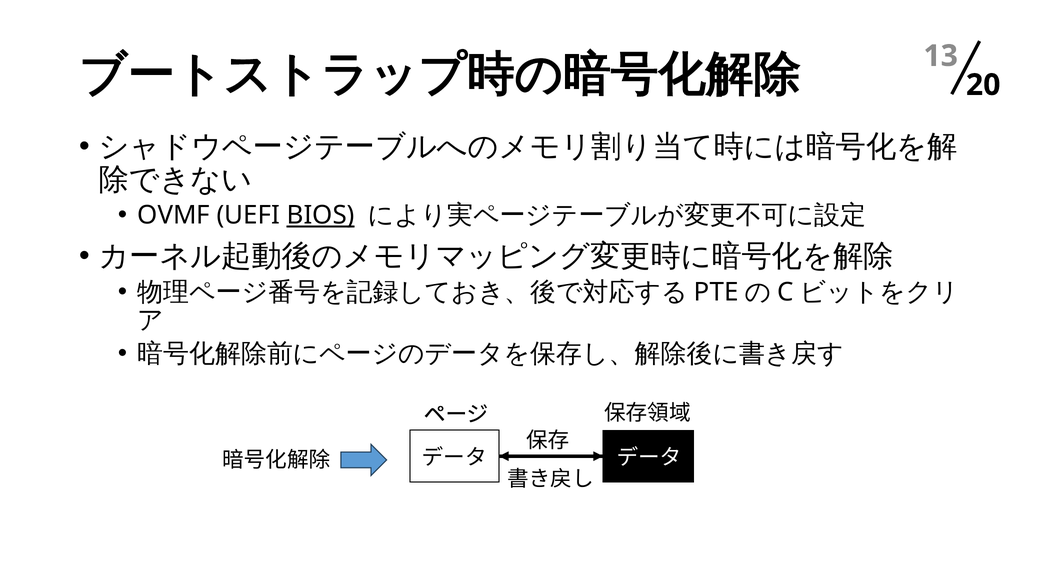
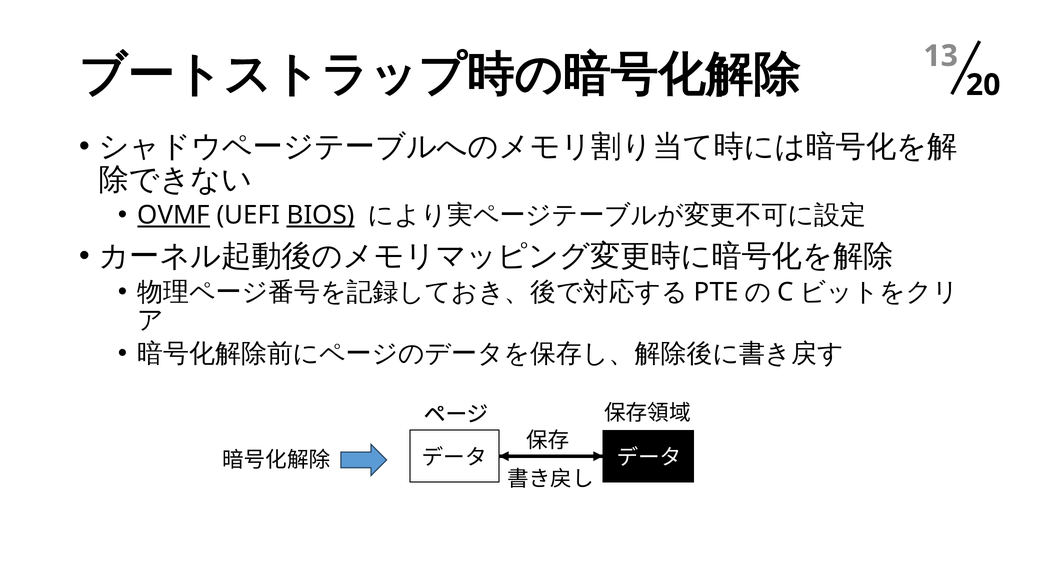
OVMF underline: none -> present (174, 215)
